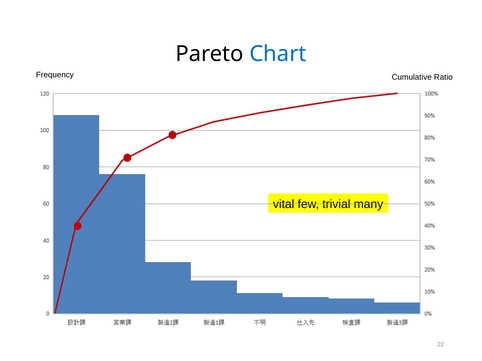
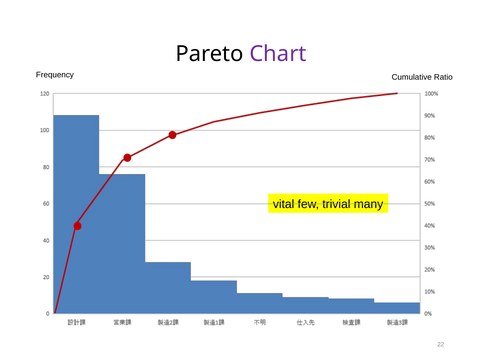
Chart colour: blue -> purple (278, 54)
